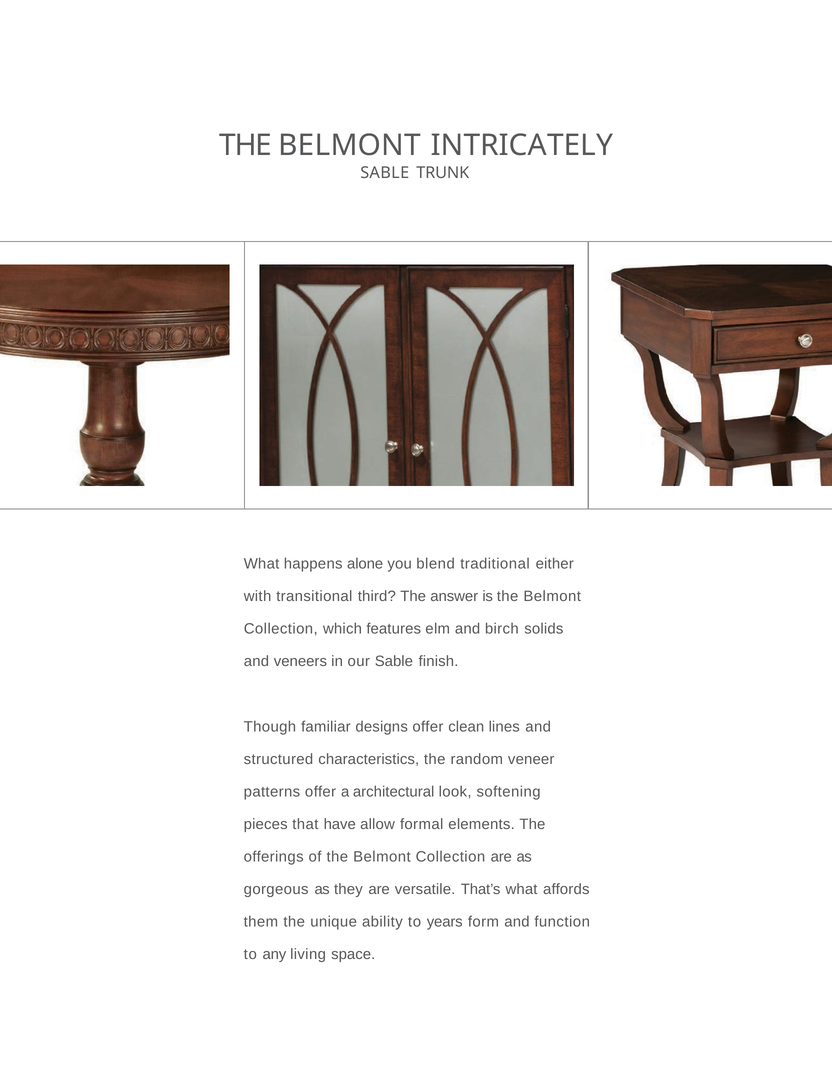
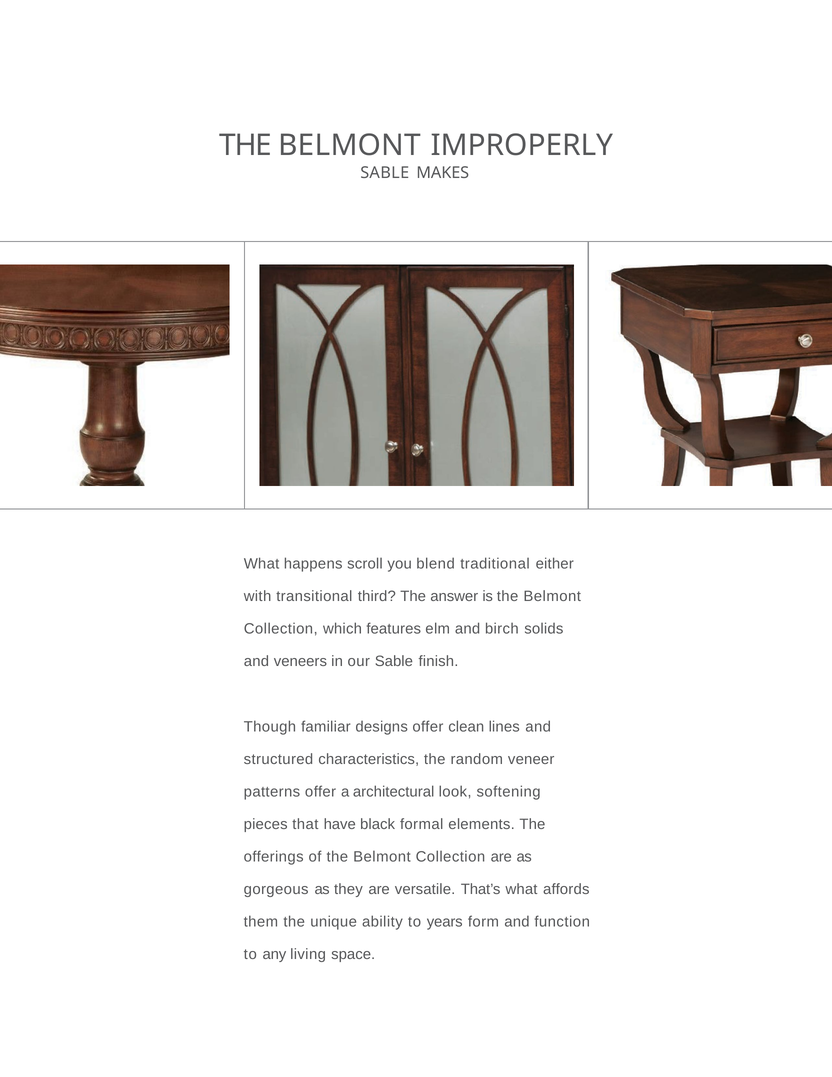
INTRICATELY: INTRICATELY -> IMPROPERLY (522, 145)
TRUNK: TRUNK -> MAKES (443, 173)
alone: alone -> scroll (365, 564)
allow: allow -> black (378, 824)
